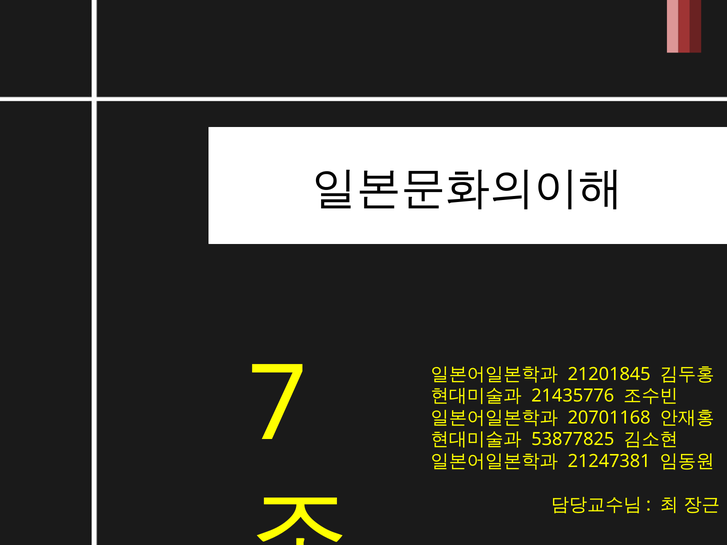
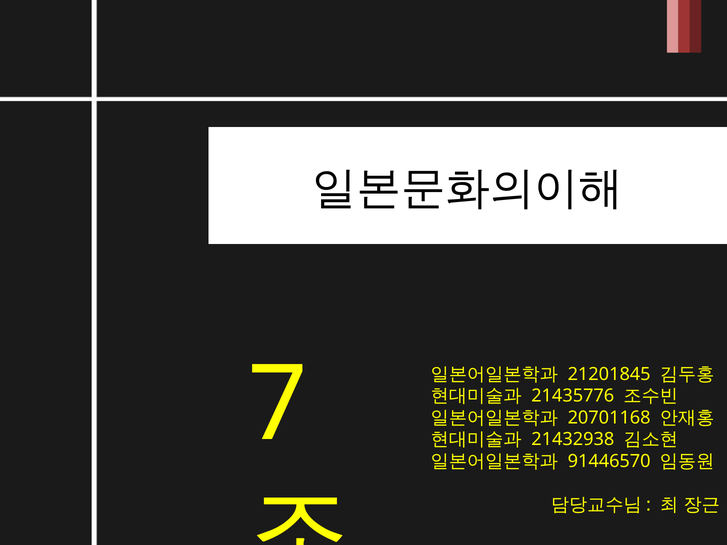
53877825: 53877825 -> 21432938 (573, 440)
21247381: 21247381 -> 91446570 (609, 461)
